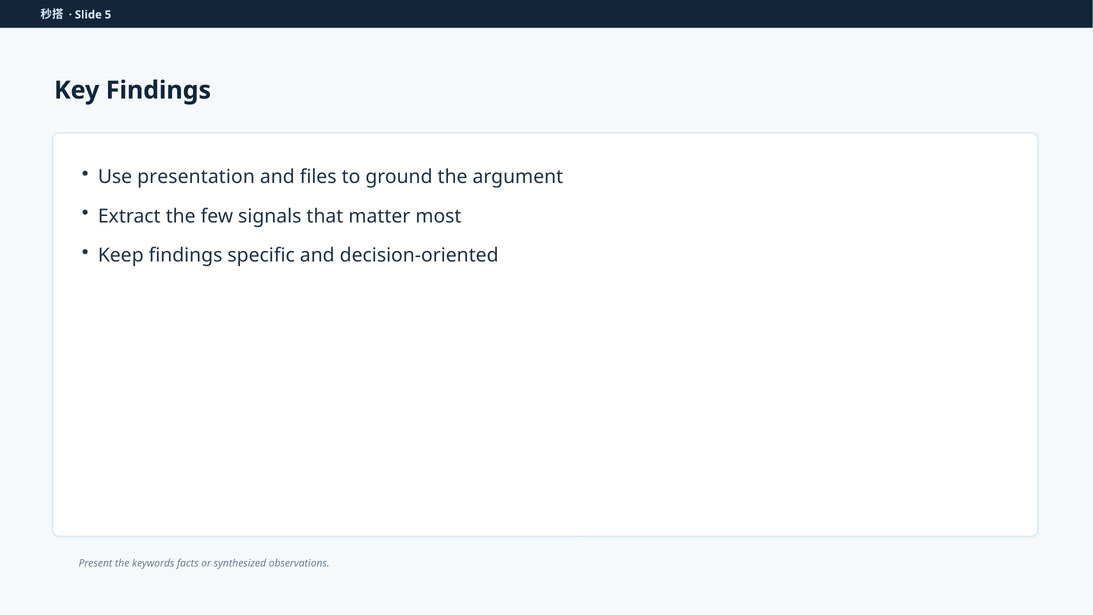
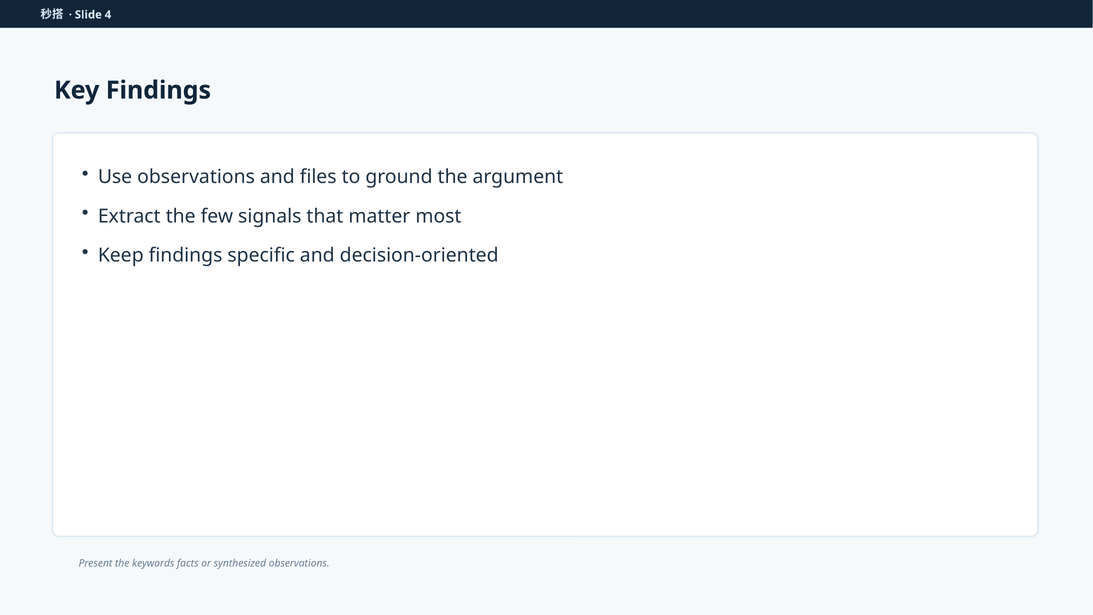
5: 5 -> 4 (108, 15)
Use presentation: presentation -> observations (196, 177)
